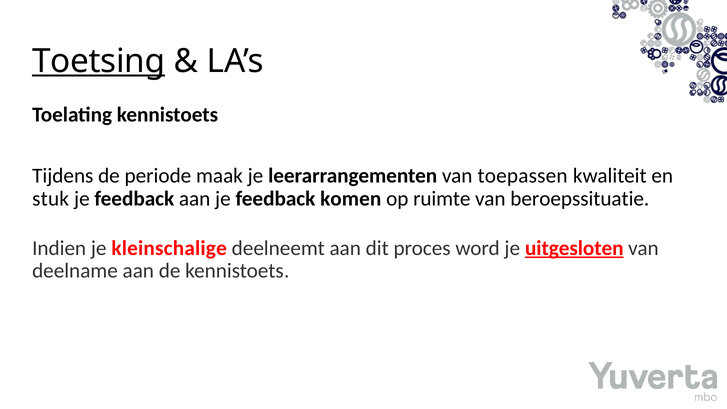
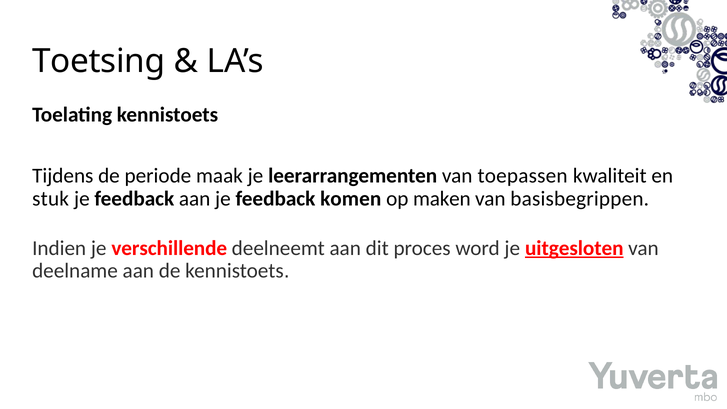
Toetsing underline: present -> none (99, 61)
ruimte: ruimte -> maken (442, 199)
beroepssituatie: beroepssituatie -> basisbegrippen (580, 199)
kleinschalige: kleinschalige -> verschillende (169, 248)
